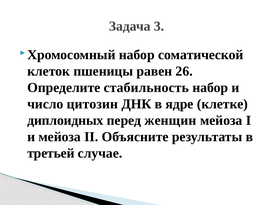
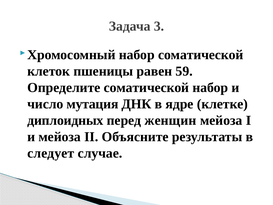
26: 26 -> 59 (184, 71)
Определите стабильность: стабильность -> соматической (146, 87)
цитозин: цитозин -> мутация (92, 104)
третьей: третьей -> следует (51, 153)
